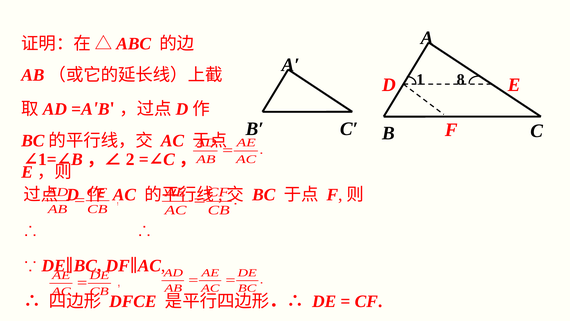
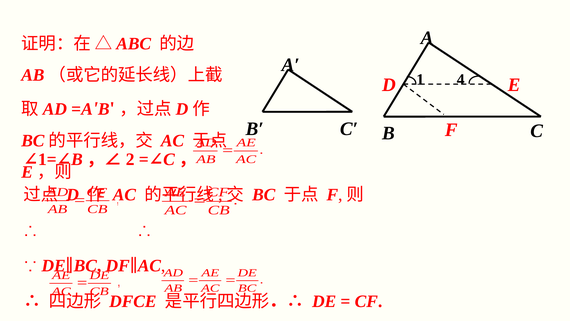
8: 8 -> 4 (461, 79)
